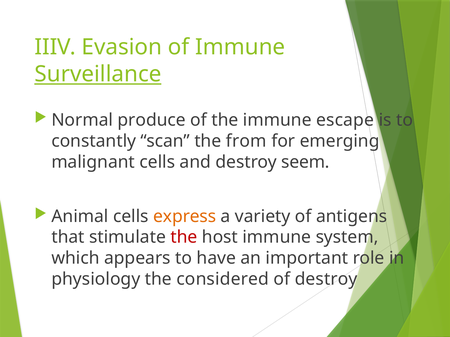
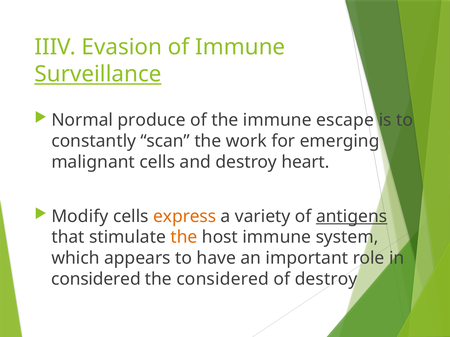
from: from -> work (246, 141)
seem: seem -> heart (305, 162)
Animal: Animal -> Modify (80, 217)
antigens underline: none -> present (352, 217)
the colour: red -> orange (184, 238)
physiology: physiology -> considered (96, 279)
